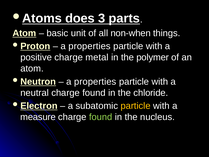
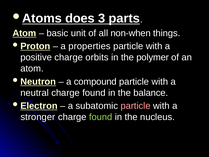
metal: metal -> orbits (97, 57)
properties: properties -> compound (95, 81)
chloride: chloride -> balance (151, 93)
particle colour: yellow -> pink (136, 106)
measure: measure -> stronger (38, 117)
